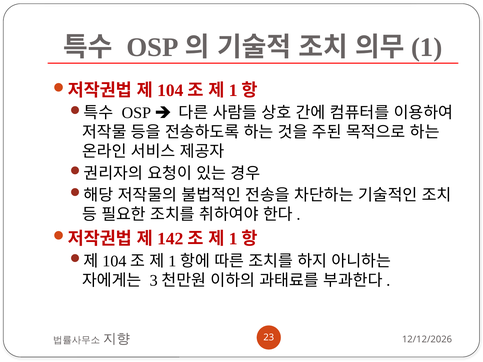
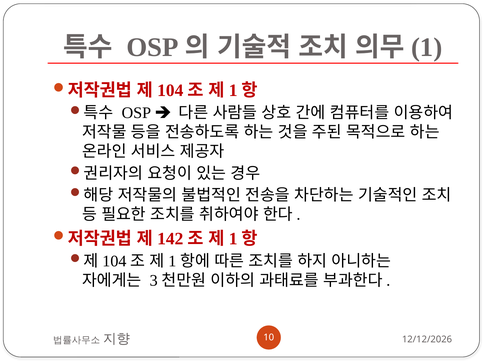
23: 23 -> 10 (269, 338)
